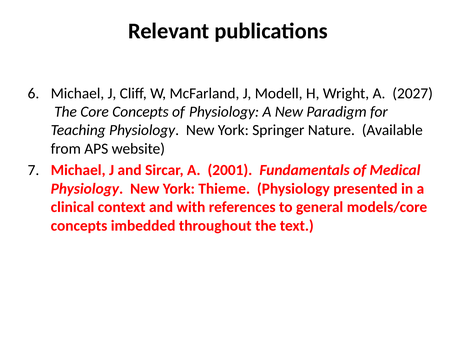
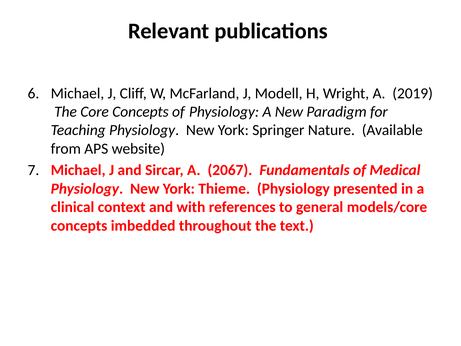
2027: 2027 -> 2019 (413, 93)
2001: 2001 -> 2067 (230, 170)
